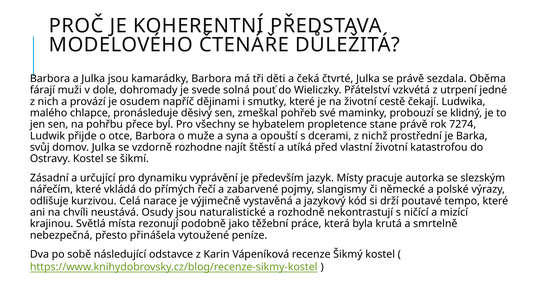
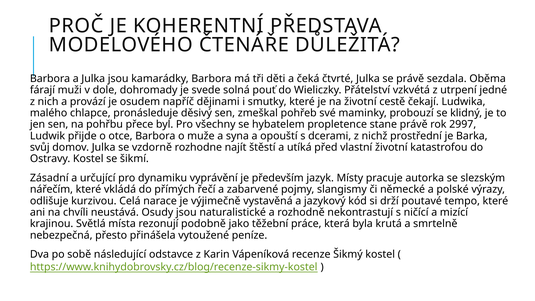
7274: 7274 -> 2997 (463, 124)
